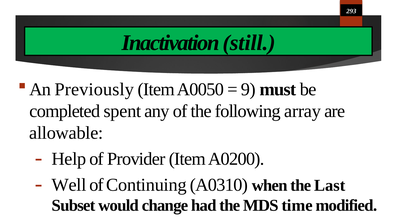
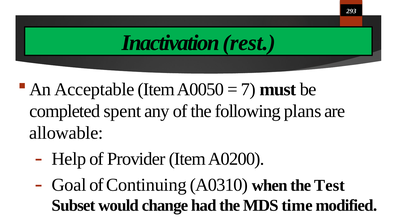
still: still -> rest (249, 43)
Previously: Previously -> Acceptable (94, 89)
9: 9 -> 7 (248, 89)
array: array -> plans (303, 111)
Well: Well -> Goal (69, 185)
Last: Last -> Test (330, 186)
